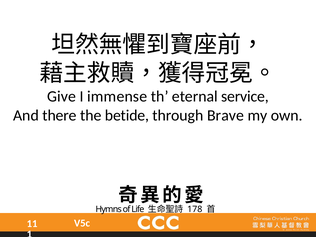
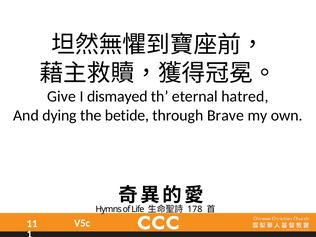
immense: immense -> dismayed (117, 97)
service: service -> hatred (245, 97)
there: there -> dying (59, 115)
